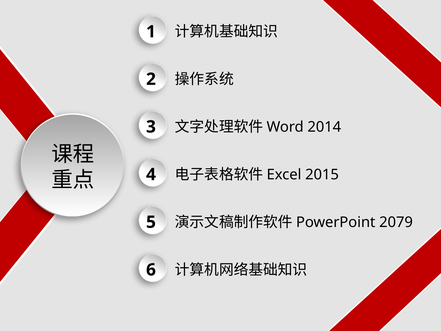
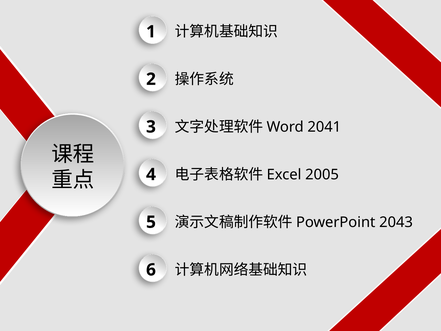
2014: 2014 -> 2041 (324, 127)
2015: 2015 -> 2005 (322, 174)
2079: 2079 -> 2043 (396, 222)
